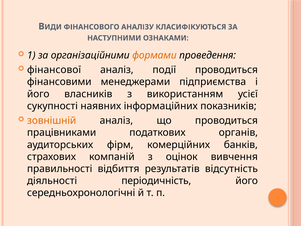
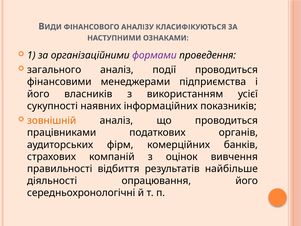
формами colour: orange -> purple (154, 55)
фінансової: фінансової -> загального (54, 70)
відсутність: відсутність -> найбільше (231, 169)
періодичність: періодичність -> опрацювання (156, 181)
